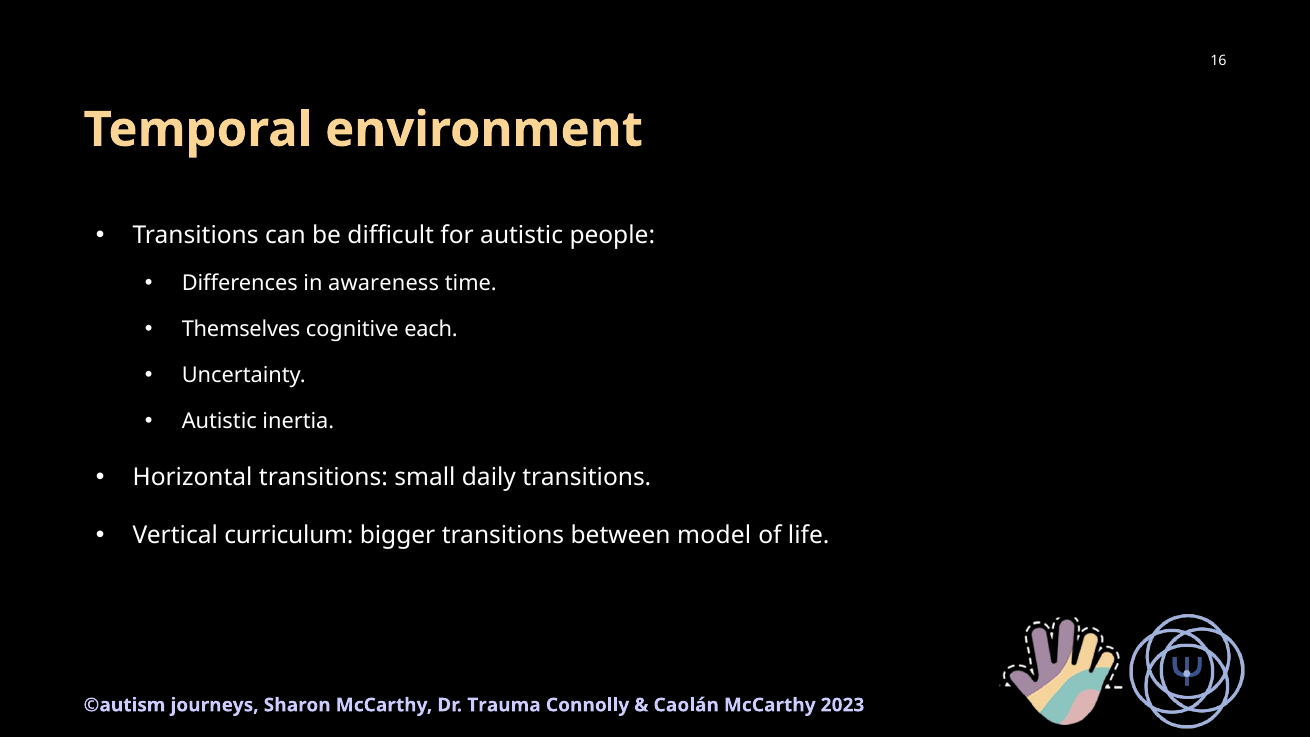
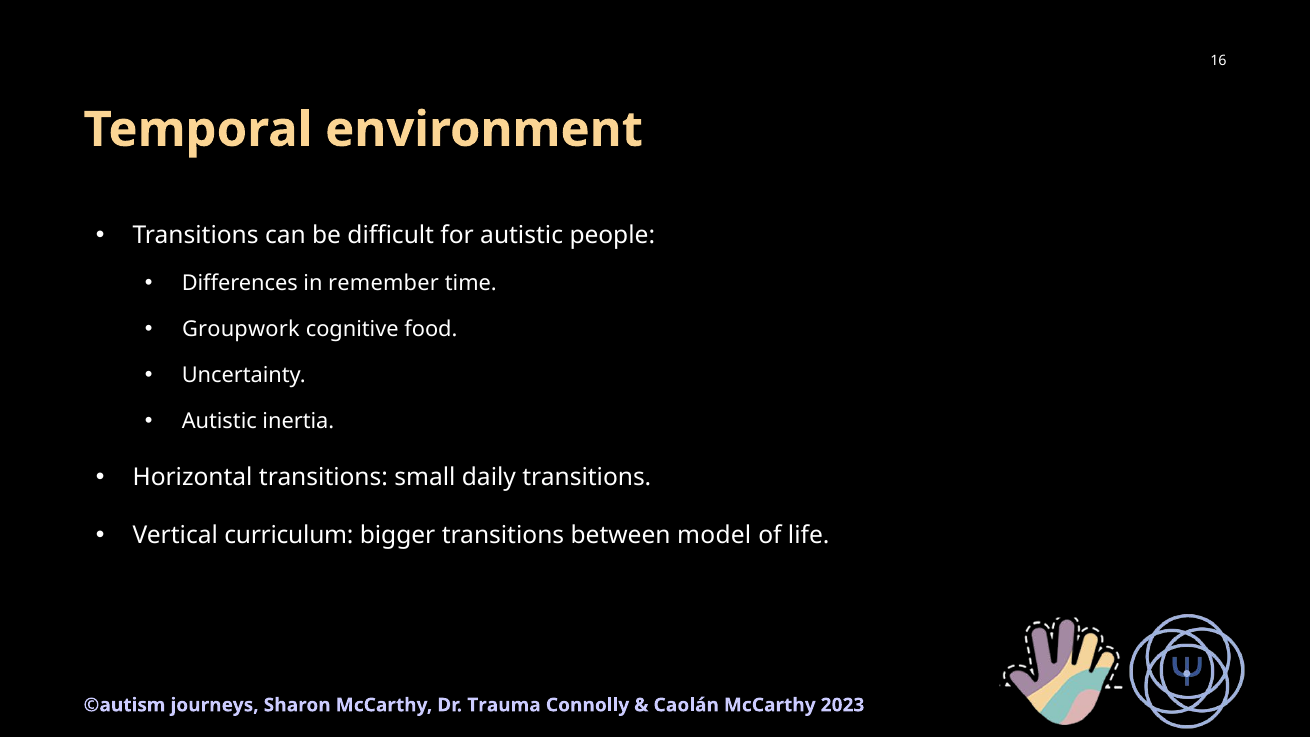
awareness: awareness -> remember (384, 283)
Themselves: Themselves -> Groupwork (241, 329)
each: each -> food (431, 329)
